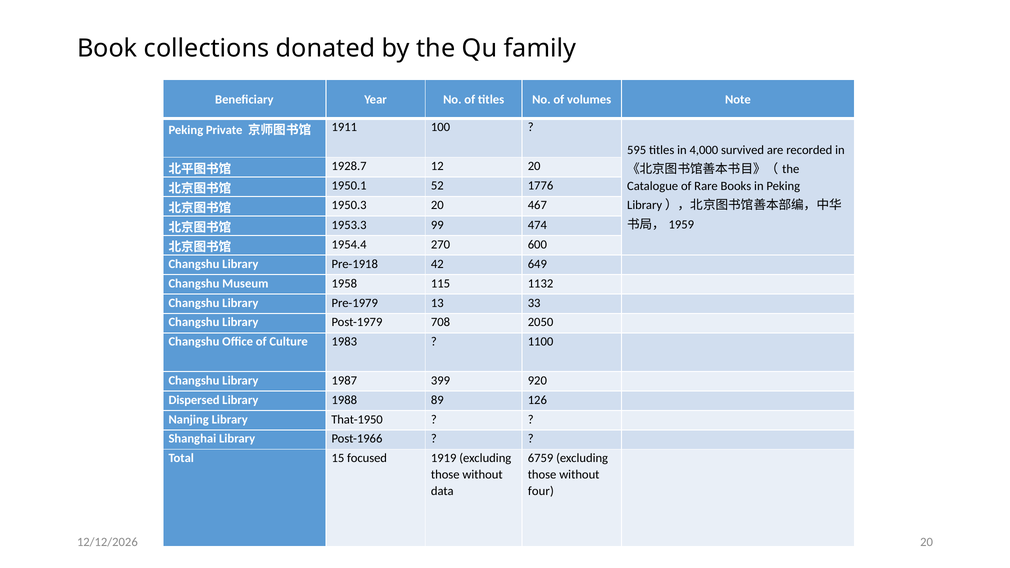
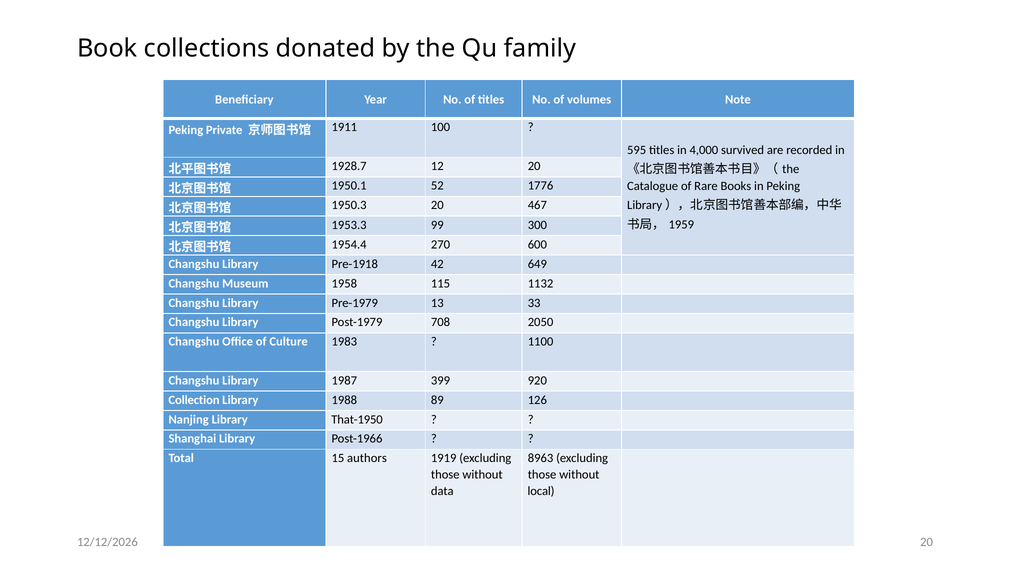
474: 474 -> 300 (537, 225)
Dispersed: Dispersed -> Collection (194, 400)
focused: focused -> authors (367, 458)
6759: 6759 -> 8963 (541, 458)
four: four -> local (541, 491)
